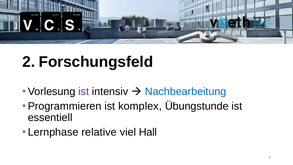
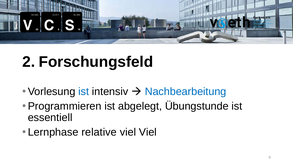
ist colour: purple -> blue (84, 91)
komplex: komplex -> abgelegt (140, 106)
viel Hall: Hall -> Viel (148, 132)
